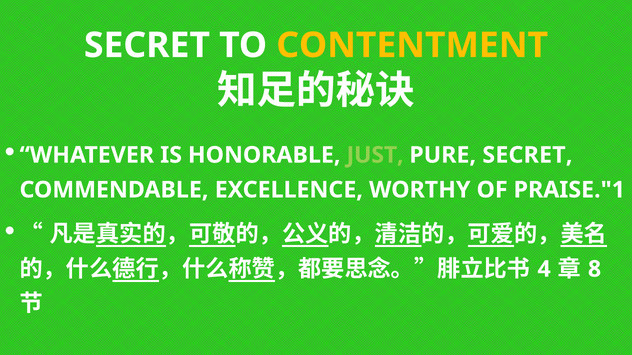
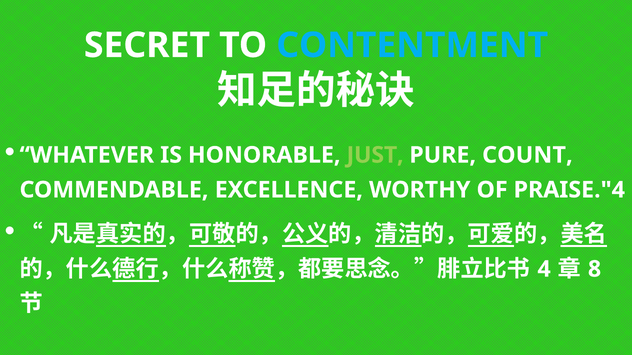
CONTENTMENT colour: yellow -> light blue (412, 45)
PURE SECRET: SECRET -> COUNT (527, 155)
PRAISE."1: PRAISE."1 -> PRAISE."4 (569, 190)
